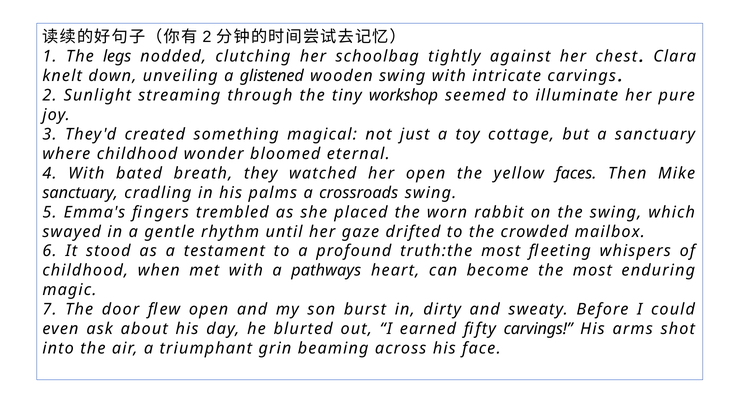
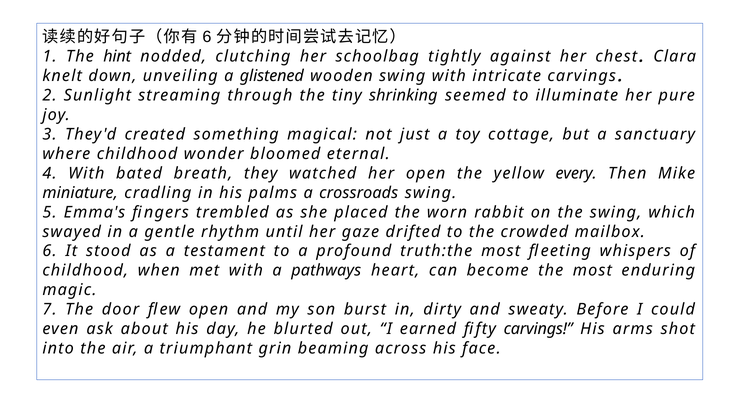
2: 2 -> 6 (207, 37)
legs: legs -> hint (117, 56)
workshop: workshop -> shrinking (403, 95)
faces: faces -> every (576, 173)
sanctuary: sanctuary -> miniature (80, 192)
